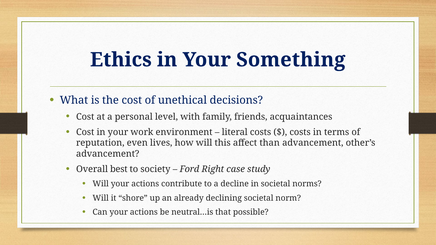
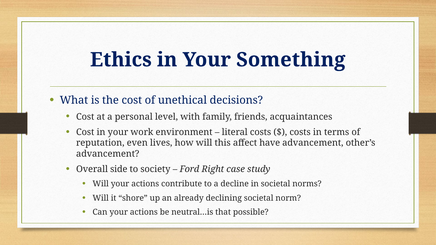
than: than -> have (270, 143)
best: best -> side (119, 169)
